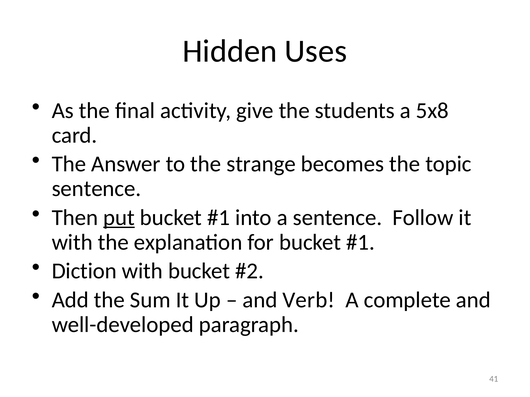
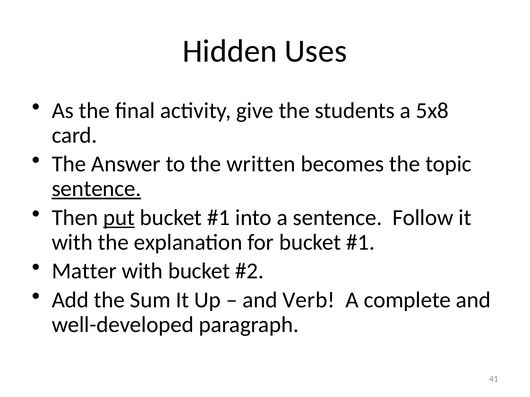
strange: strange -> written (261, 164)
sentence underline: none -> present (96, 189)
Diction: Diction -> Matter (84, 271)
